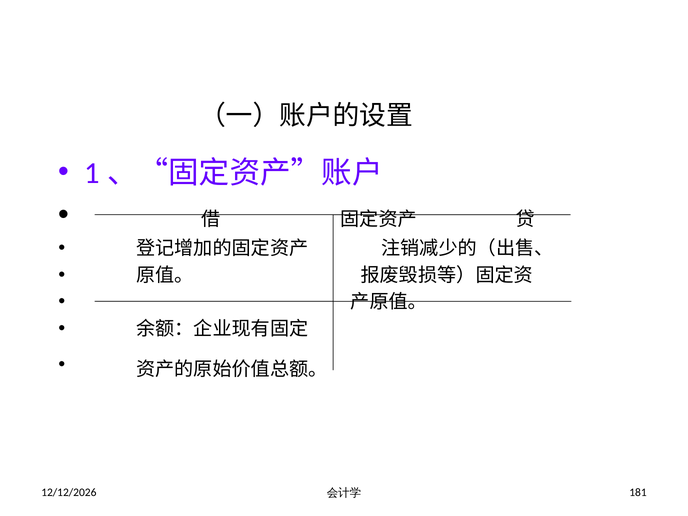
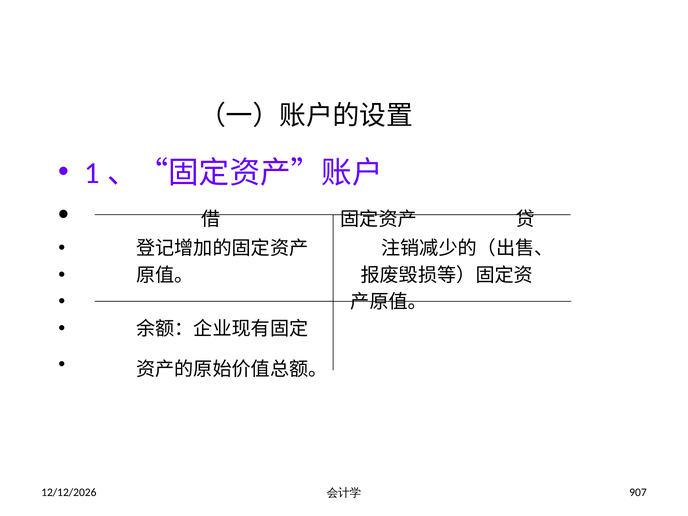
181: 181 -> 907 (638, 493)
